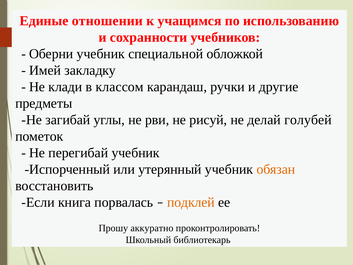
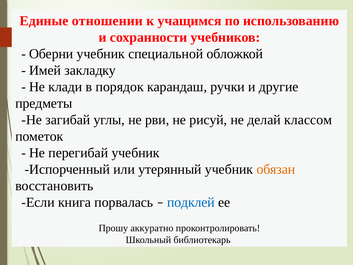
классом: классом -> порядок (120, 87)
голубей: голубей -> классом (308, 120)
подклей colour: orange -> blue (191, 202)
